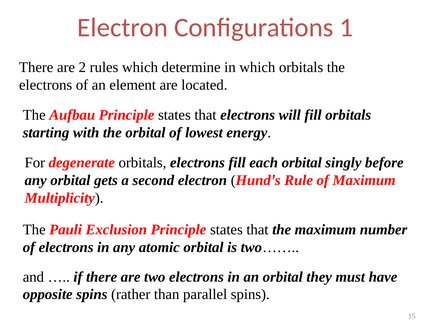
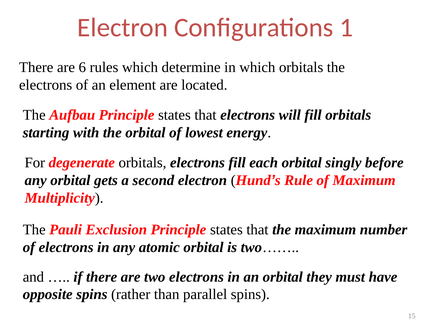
2: 2 -> 6 (82, 67)
